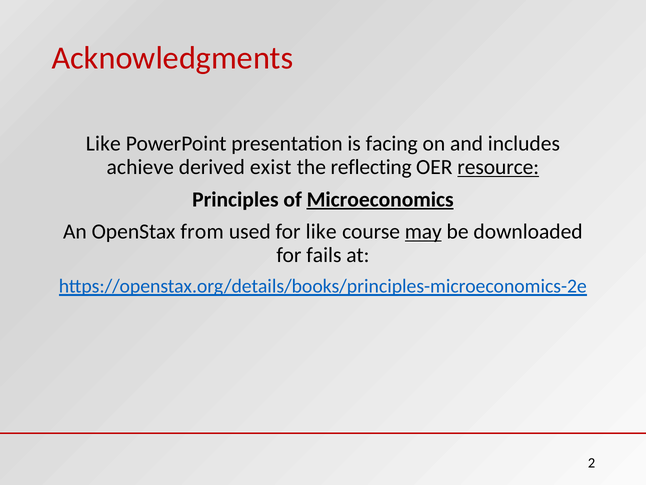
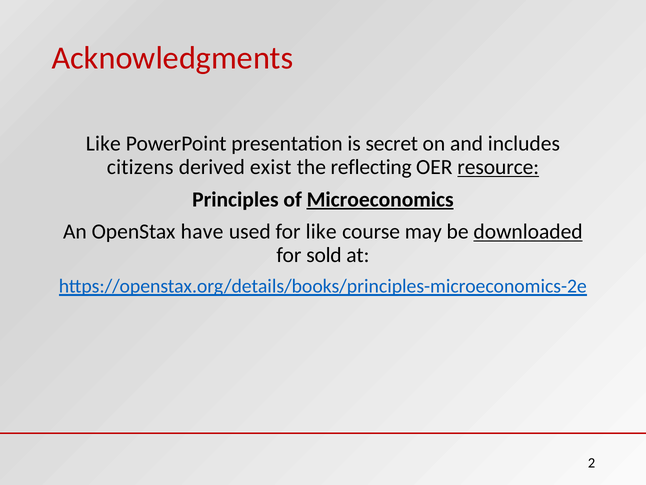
facing: facing -> secret (392, 144)
achieve: achieve -> citizens (140, 167)
from: from -> have (202, 231)
may underline: present -> none (423, 231)
downloaded underline: none -> present (528, 231)
fails: fails -> sold (324, 255)
